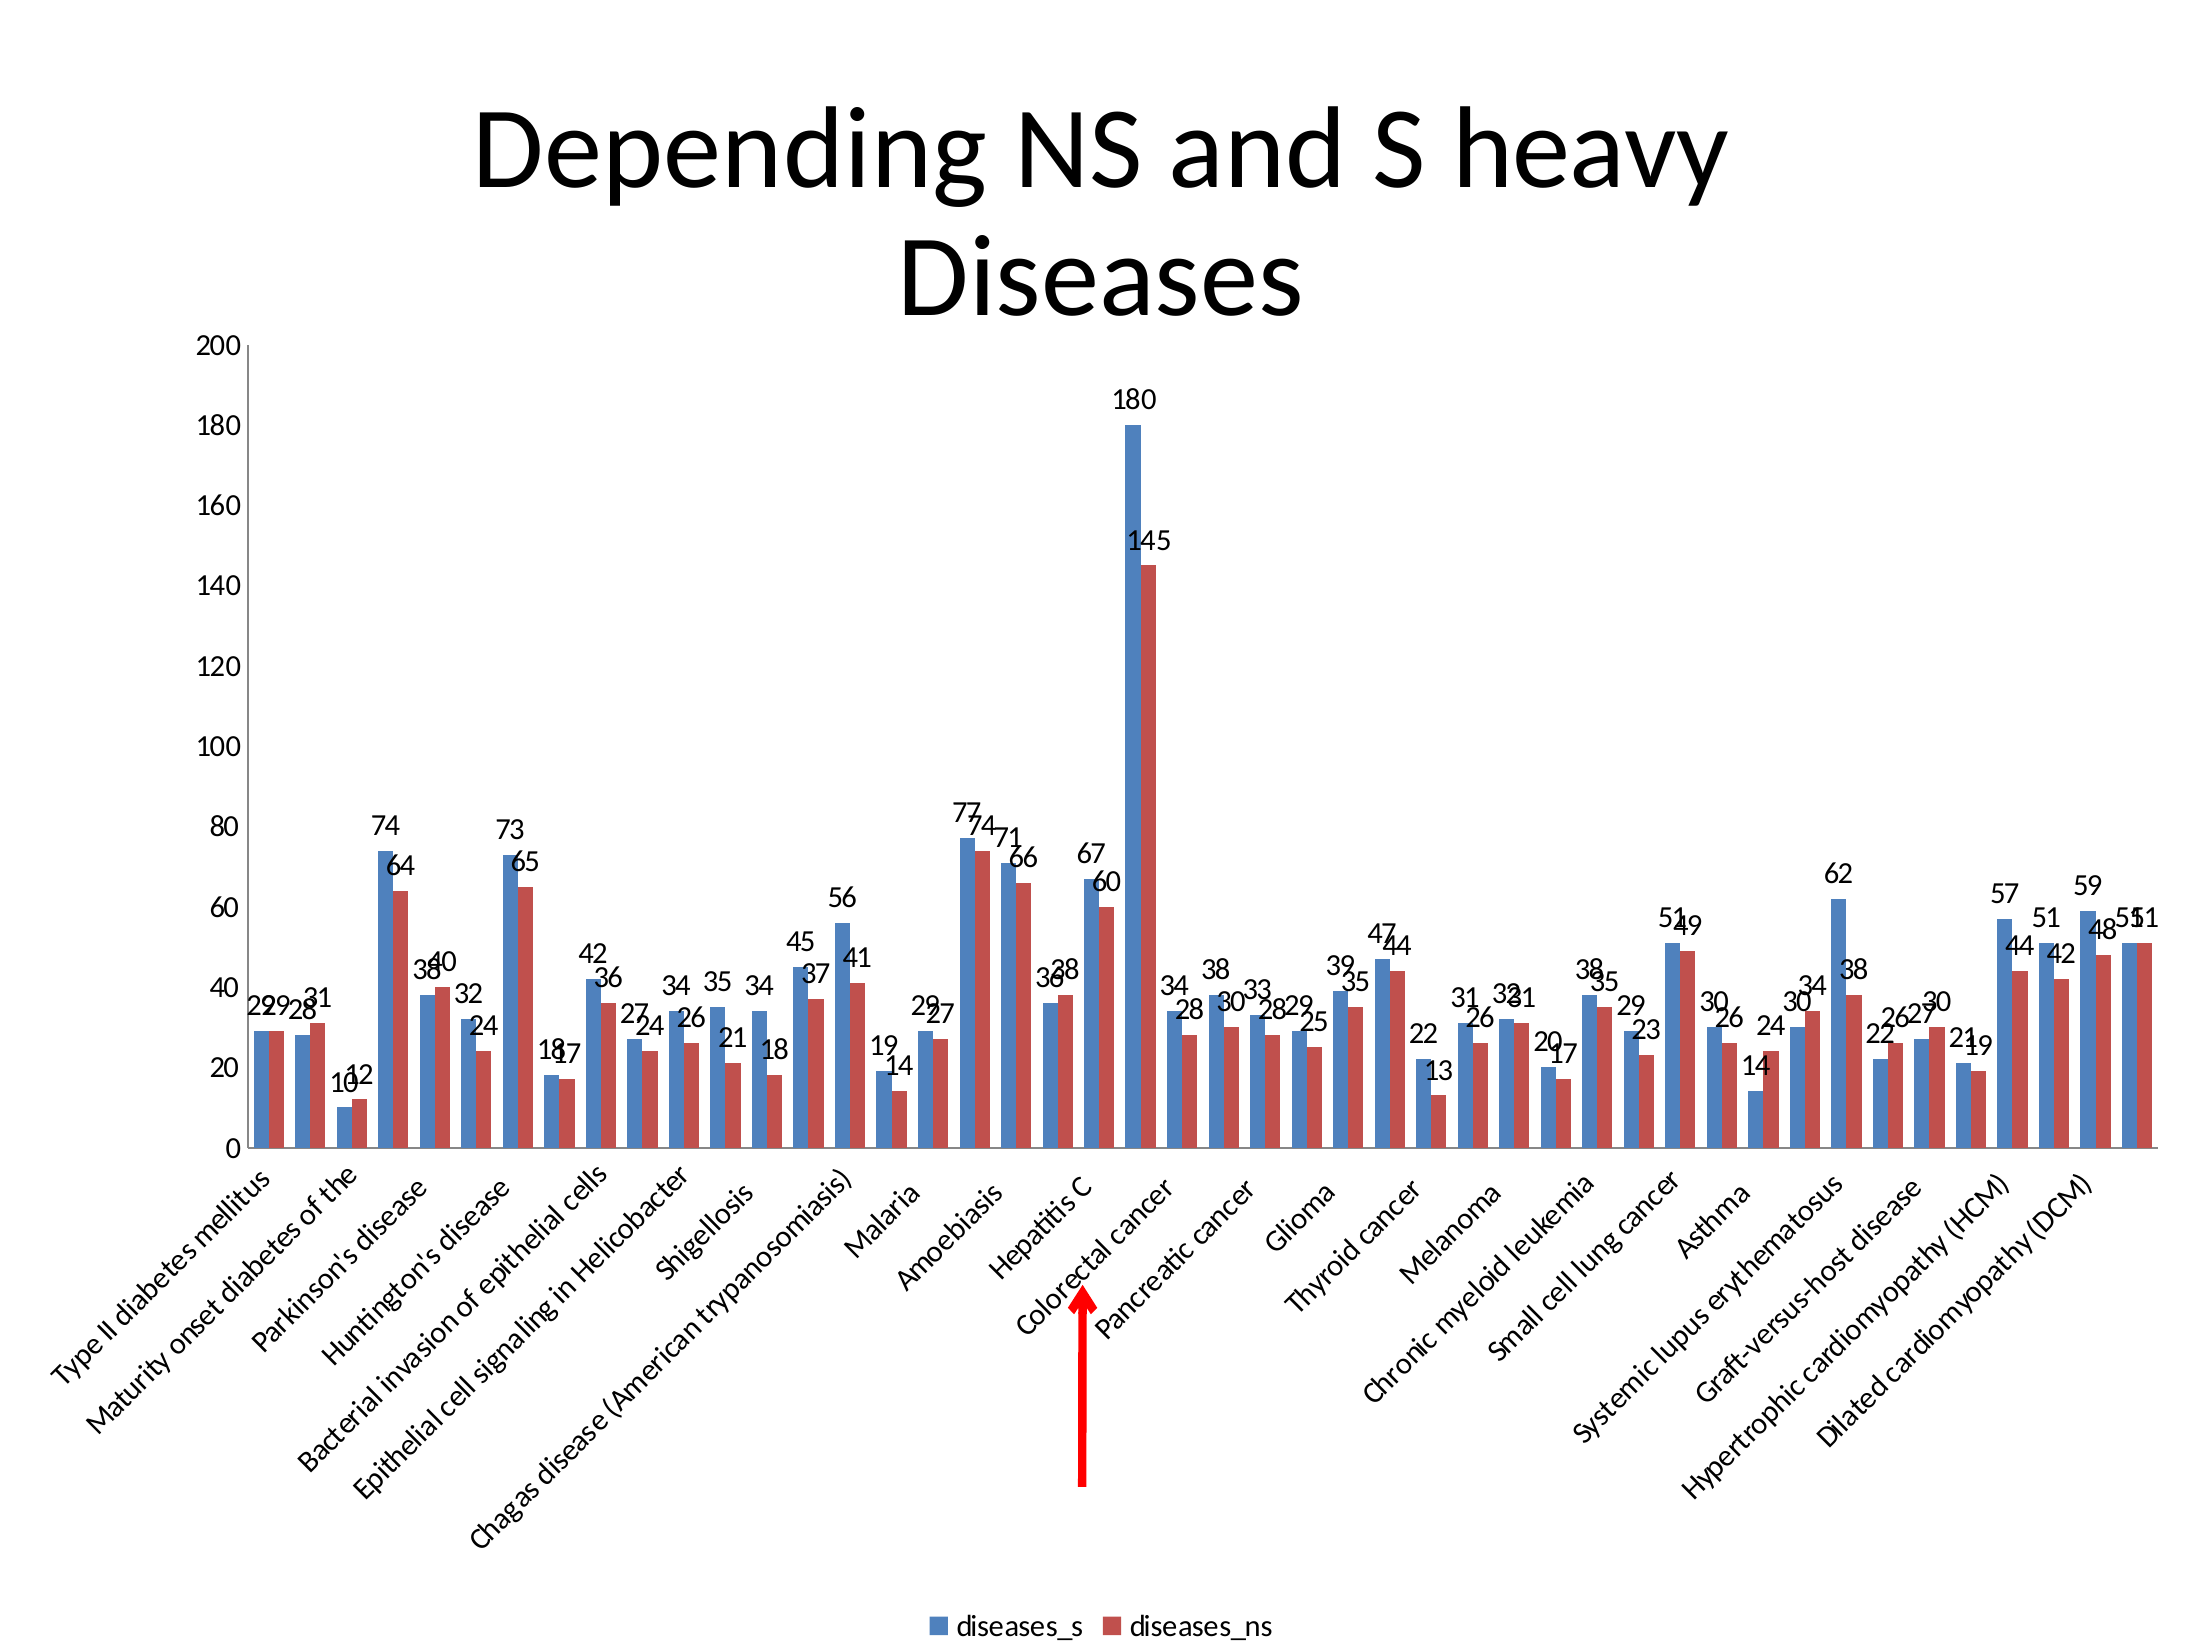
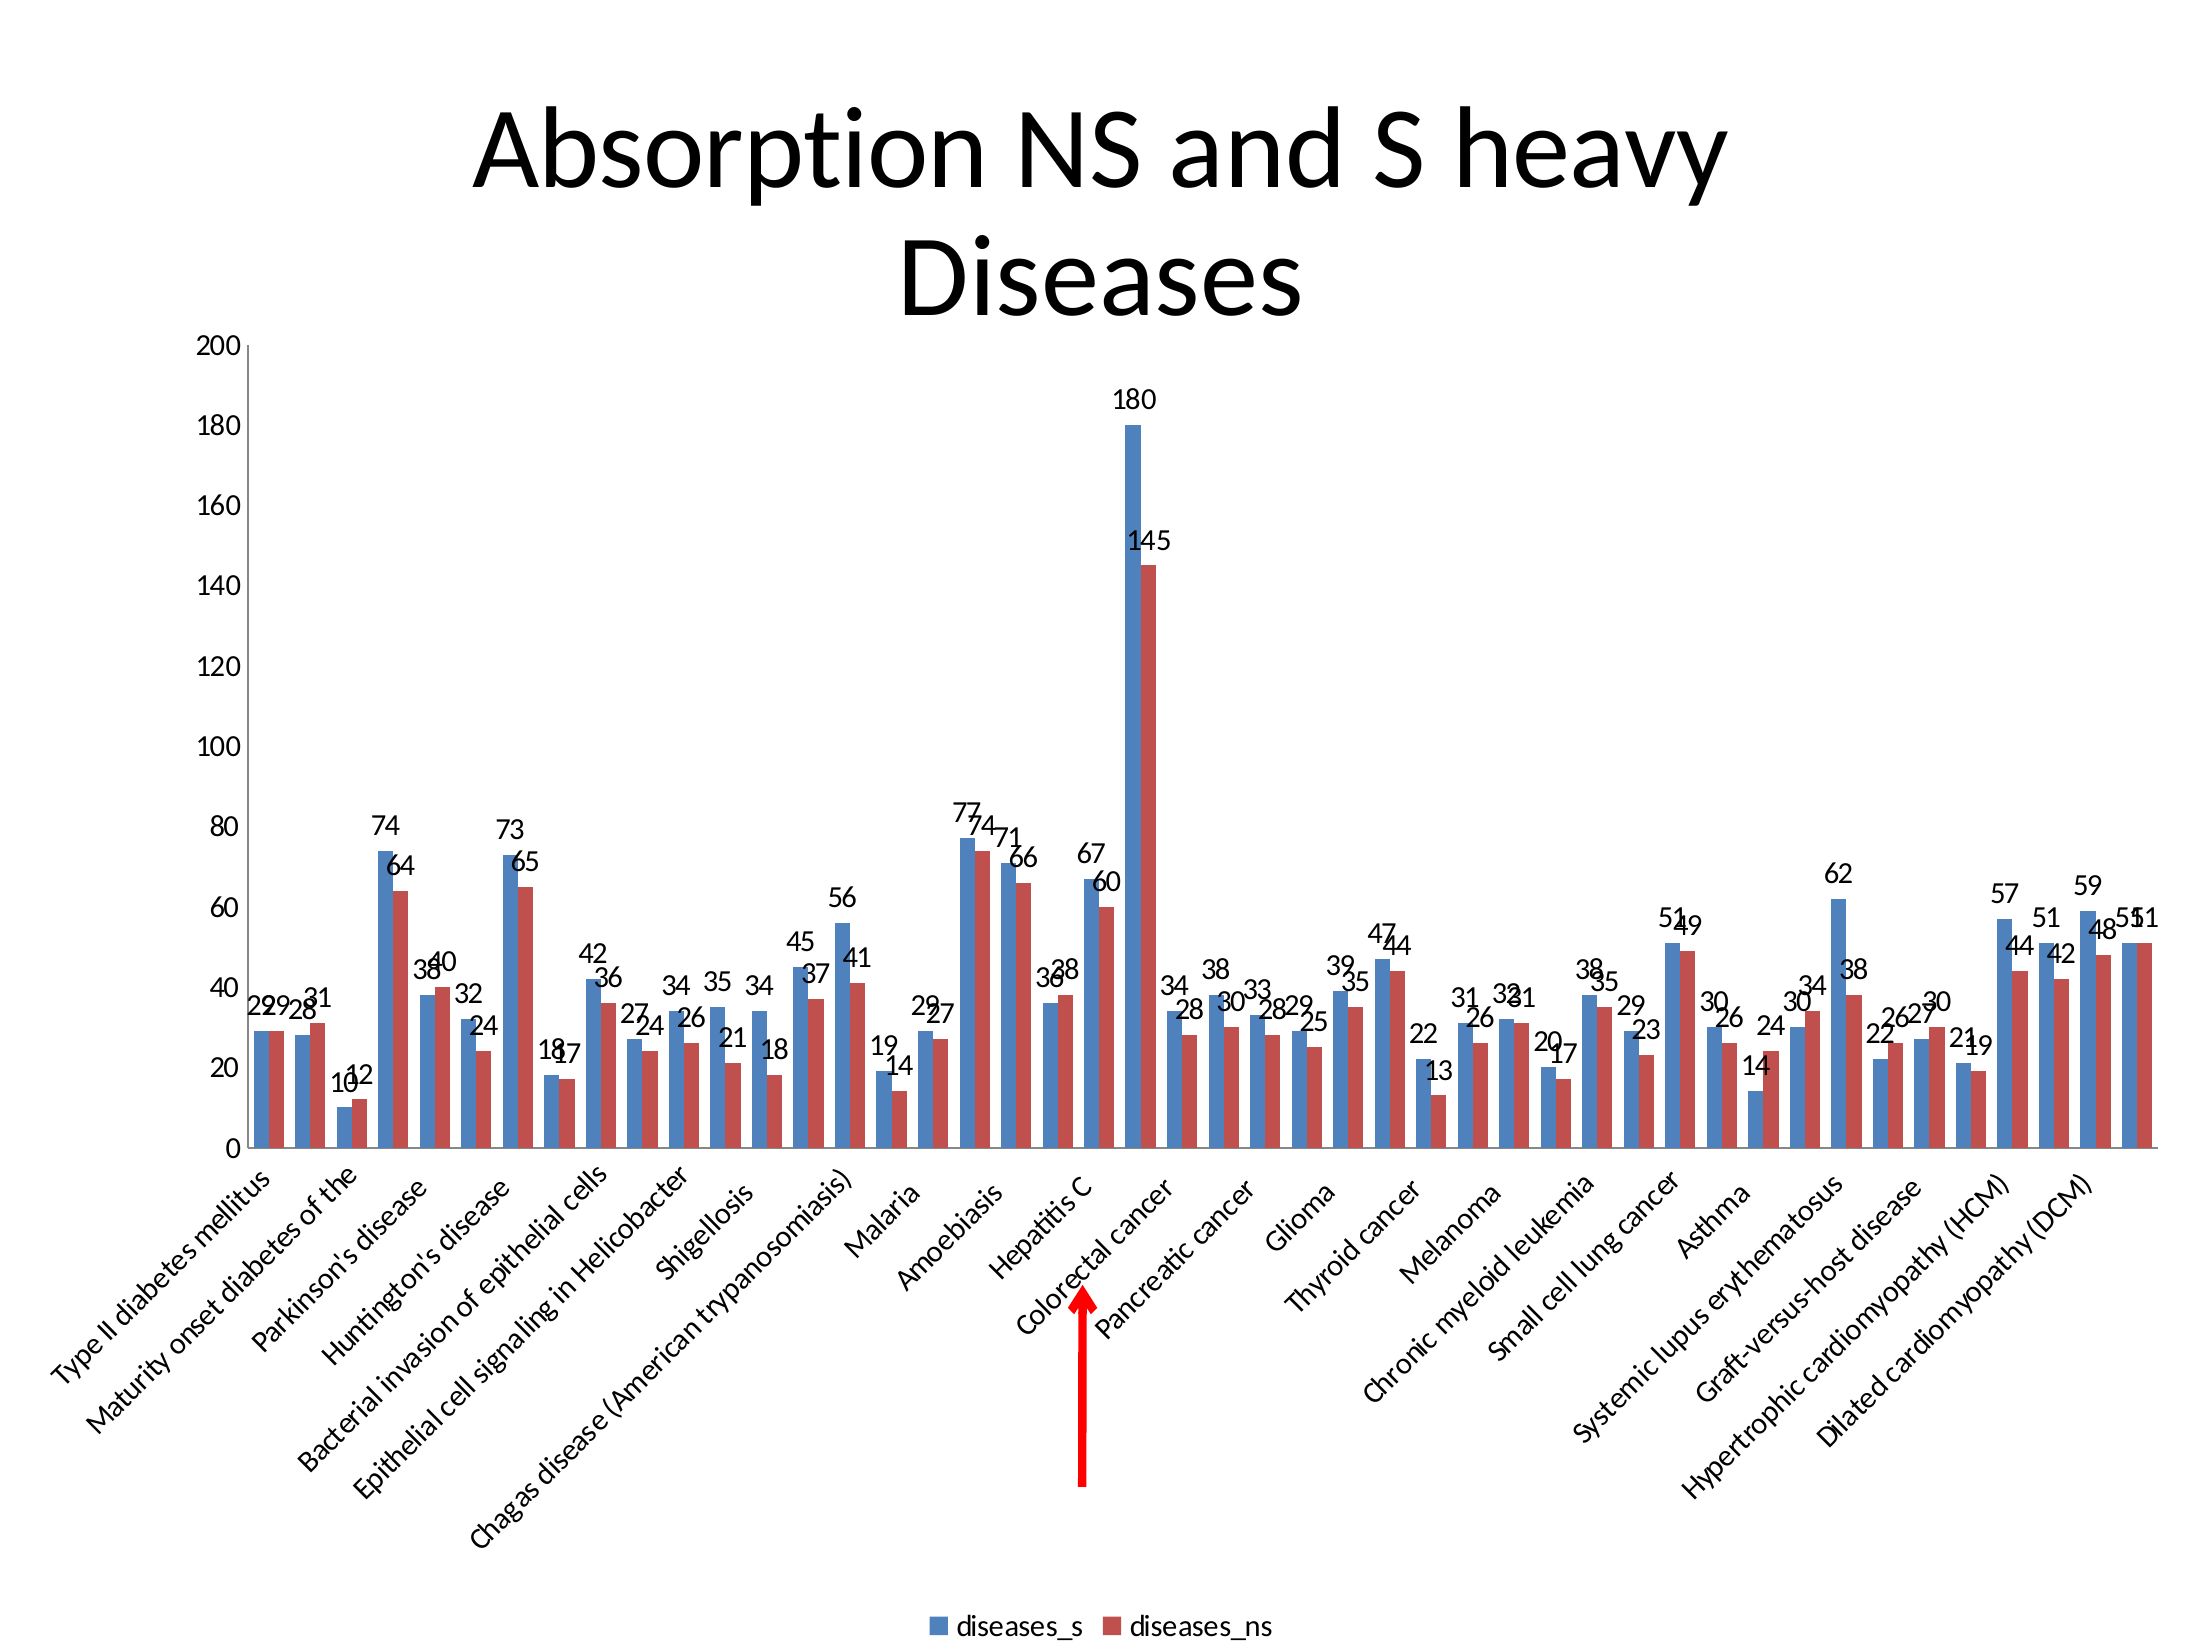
Depending: Depending -> Absorption (731, 149)
